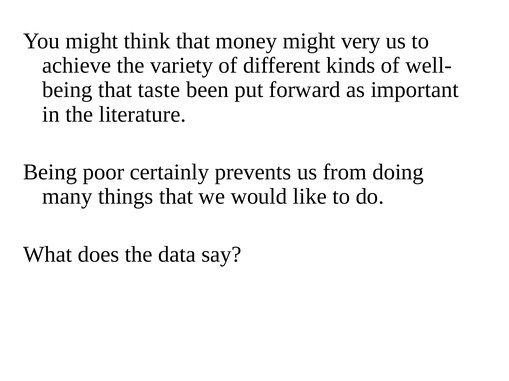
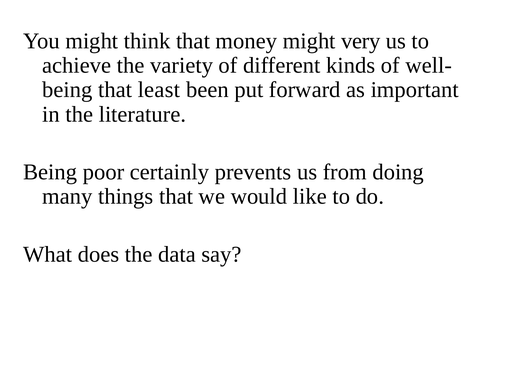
taste: taste -> least (159, 90)
